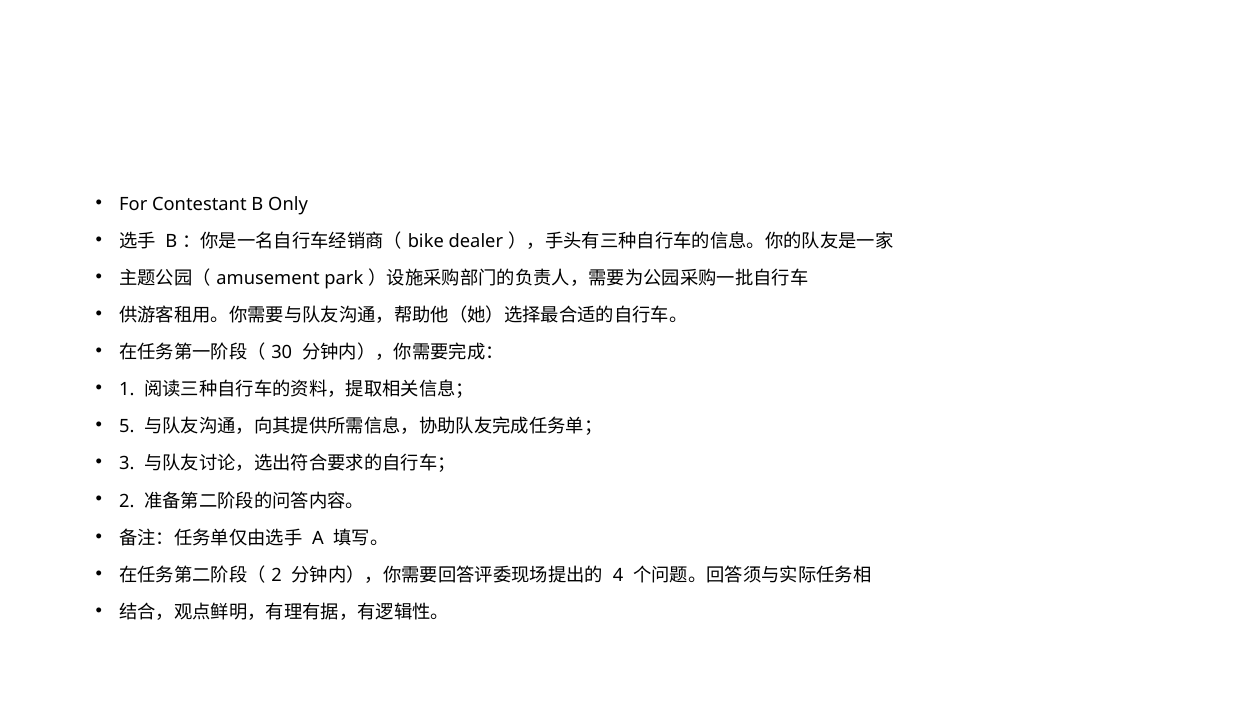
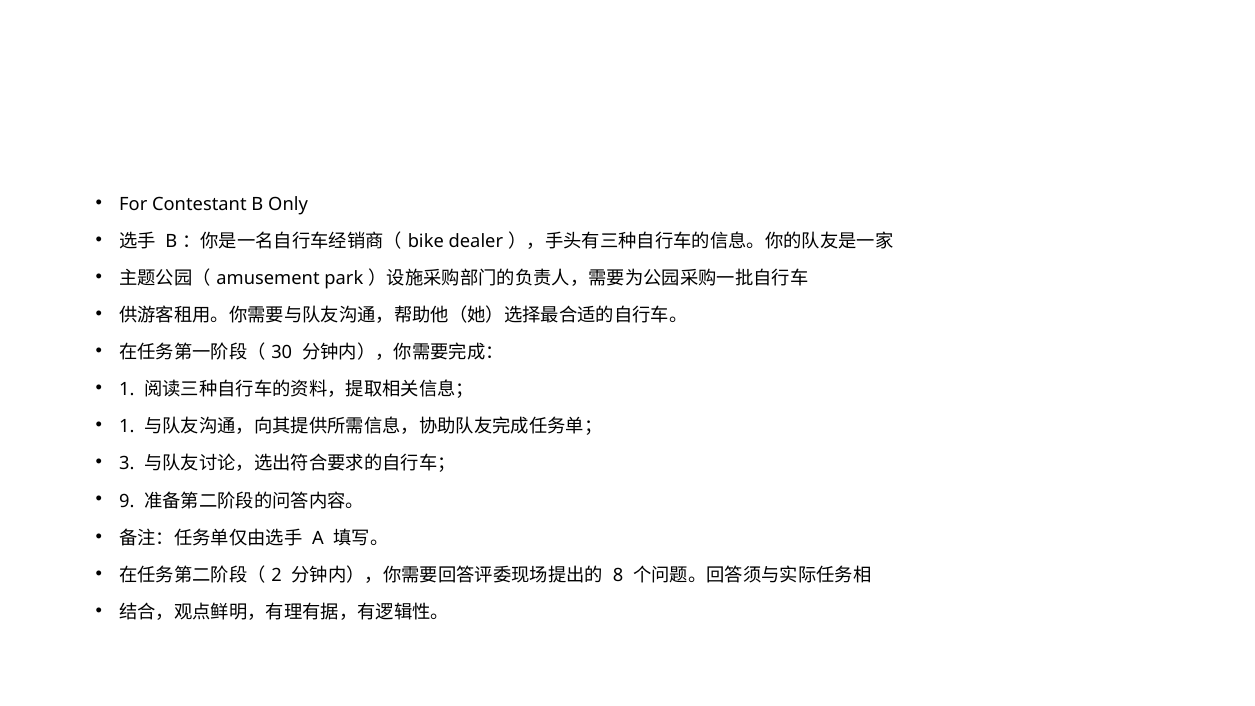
5: 5 -> 1 (127, 427)
2: 2 -> 9 (127, 501)
4: 4 -> 8 (618, 575)
